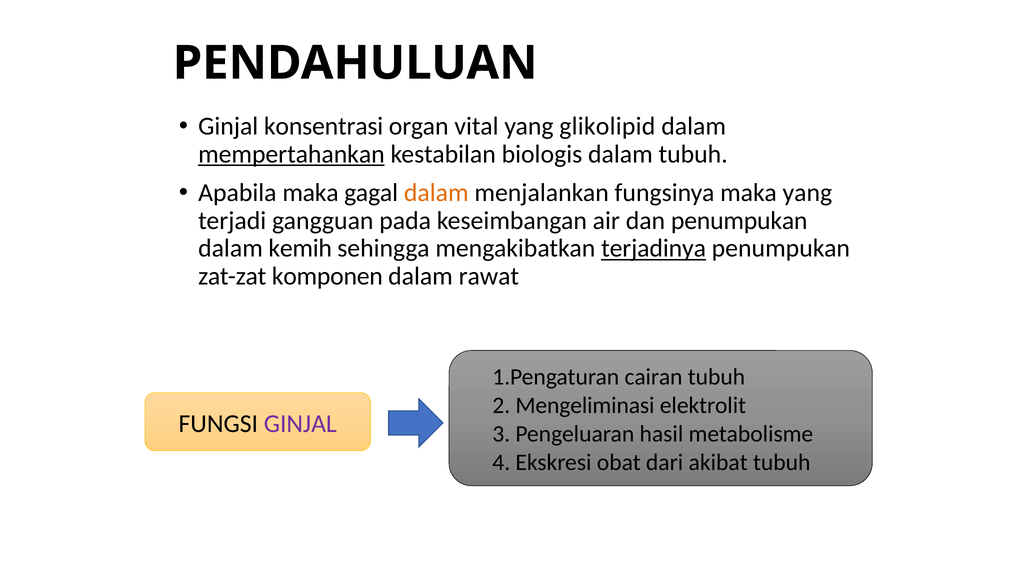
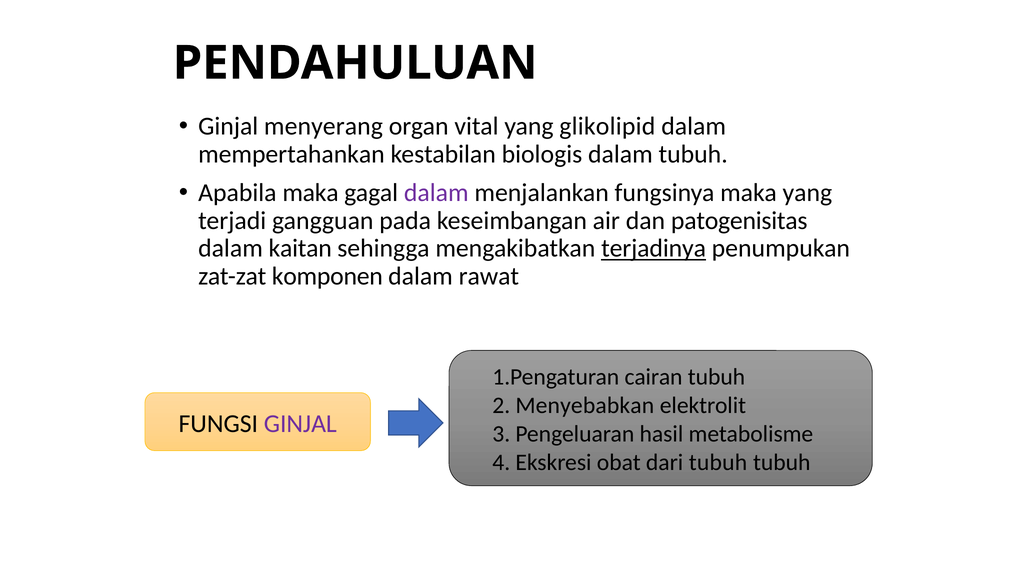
konsentrasi: konsentrasi -> menyerang (323, 126)
mempertahankan underline: present -> none (291, 154)
dalam colour: orange -> purple (436, 193)
dan penumpukan: penumpukan -> patogenisitas (739, 221)
kemih: kemih -> kaitan (300, 248)
Mengeliminasi: Mengeliminasi -> Menyebabkan (585, 405)
dari akibat: akibat -> tubuh (718, 462)
